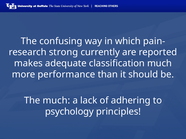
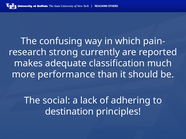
The much: much -> social (56, 101)
psychology: psychology -> destination (69, 112)
